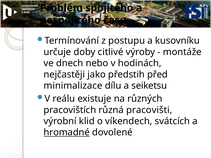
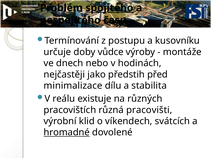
spojitého underline: none -> present (109, 8)
citlivé: citlivé -> vůdce (111, 52)
seiketsu: seiketsu -> stabilita (149, 86)
